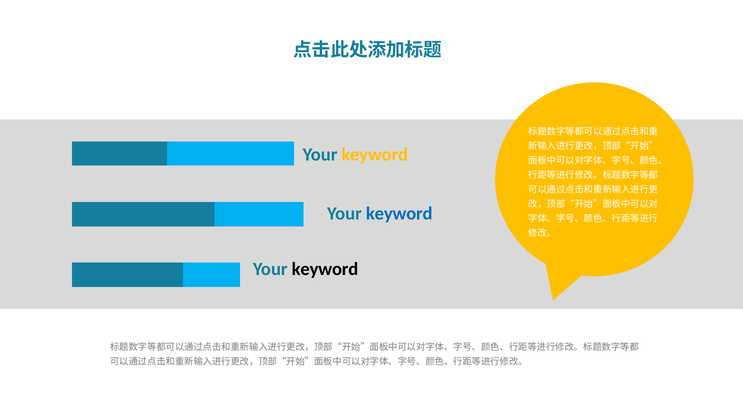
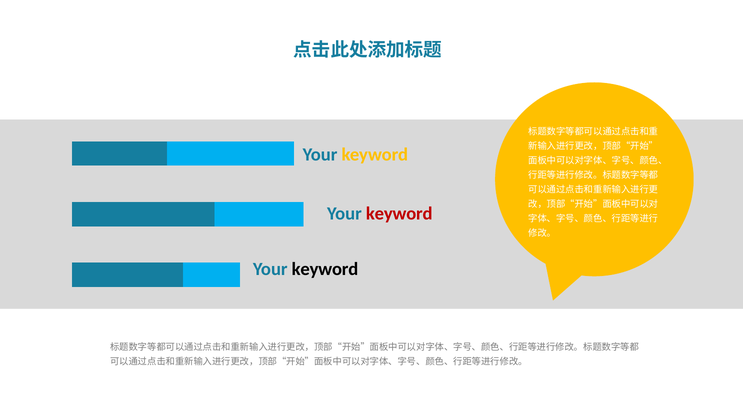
keyword colour: blue -> red (399, 213)
